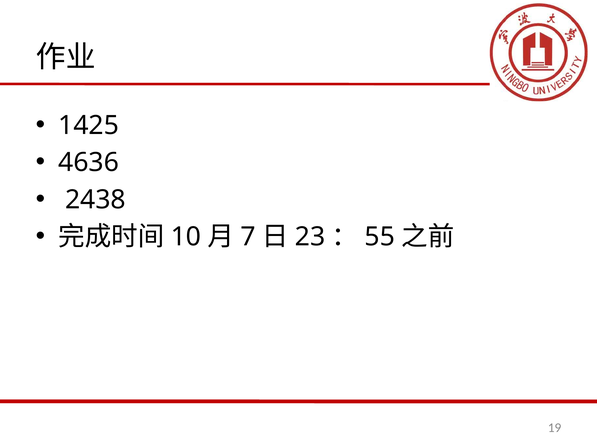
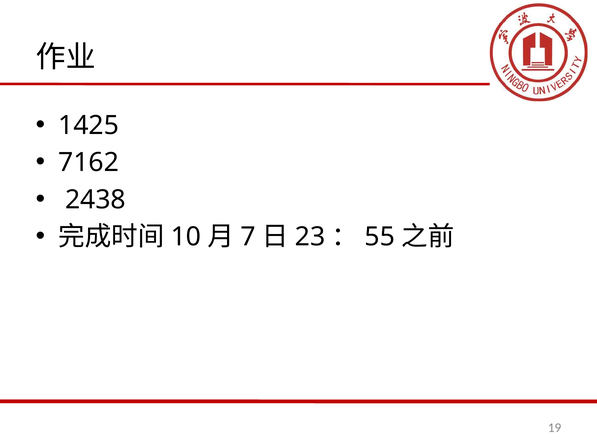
4636: 4636 -> 7162 (89, 162)
